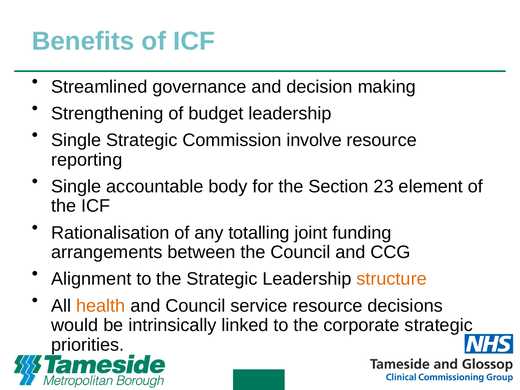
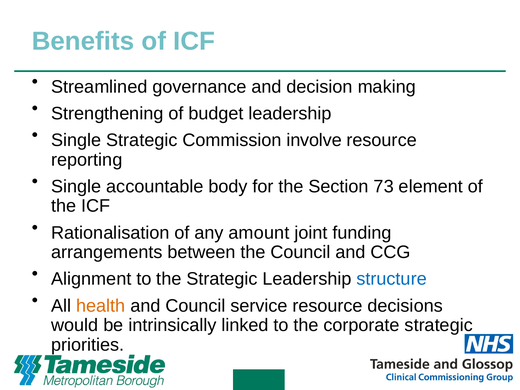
23: 23 -> 73 (384, 187)
totalling: totalling -> amount (259, 233)
structure colour: orange -> blue (392, 279)
